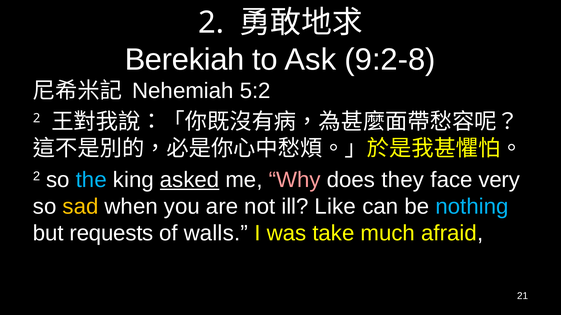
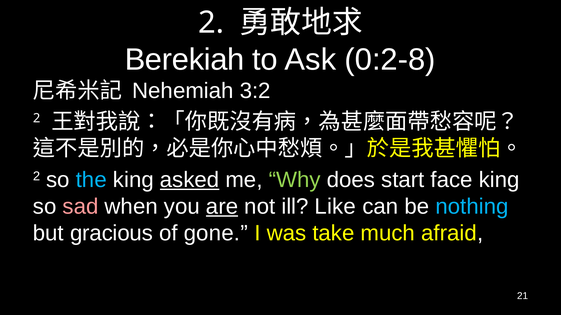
9:2-8: 9:2-8 -> 0:2-8 (390, 60)
5:2: 5:2 -> 3:2 (255, 91)
Why colour: pink -> light green (295, 180)
they: they -> start (403, 180)
face very: very -> king (499, 180)
sad colour: yellow -> pink (81, 207)
are underline: none -> present (222, 207)
requests: requests -> gracious (112, 233)
walls: walls -> gone (216, 233)
